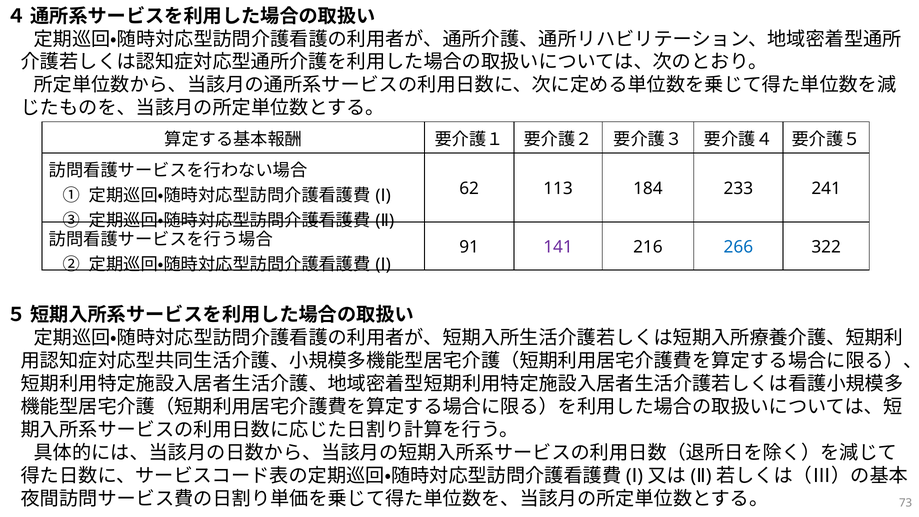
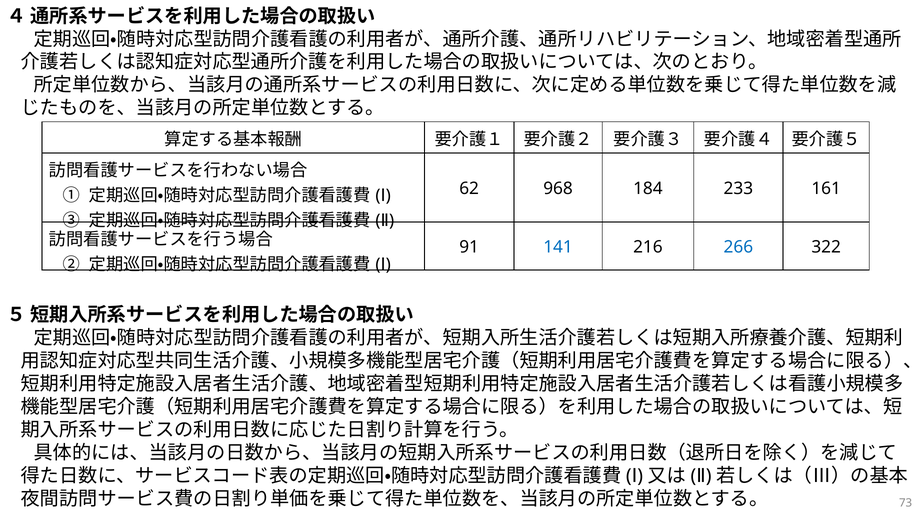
113: 113 -> 968 (558, 188)
241: 241 -> 161 (826, 188)
141 colour: purple -> blue (558, 247)
